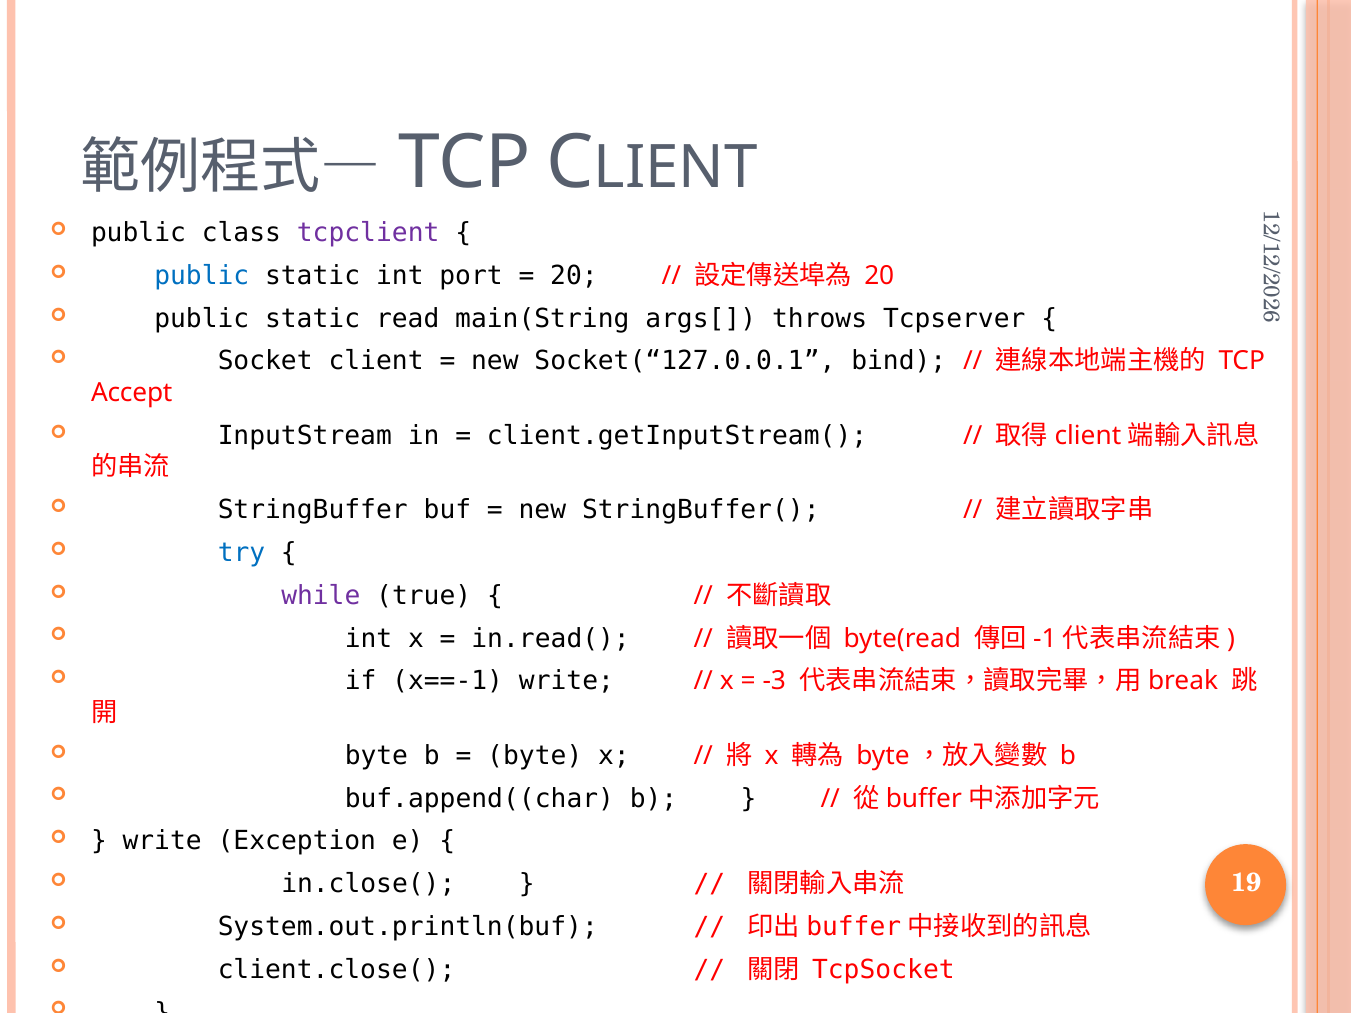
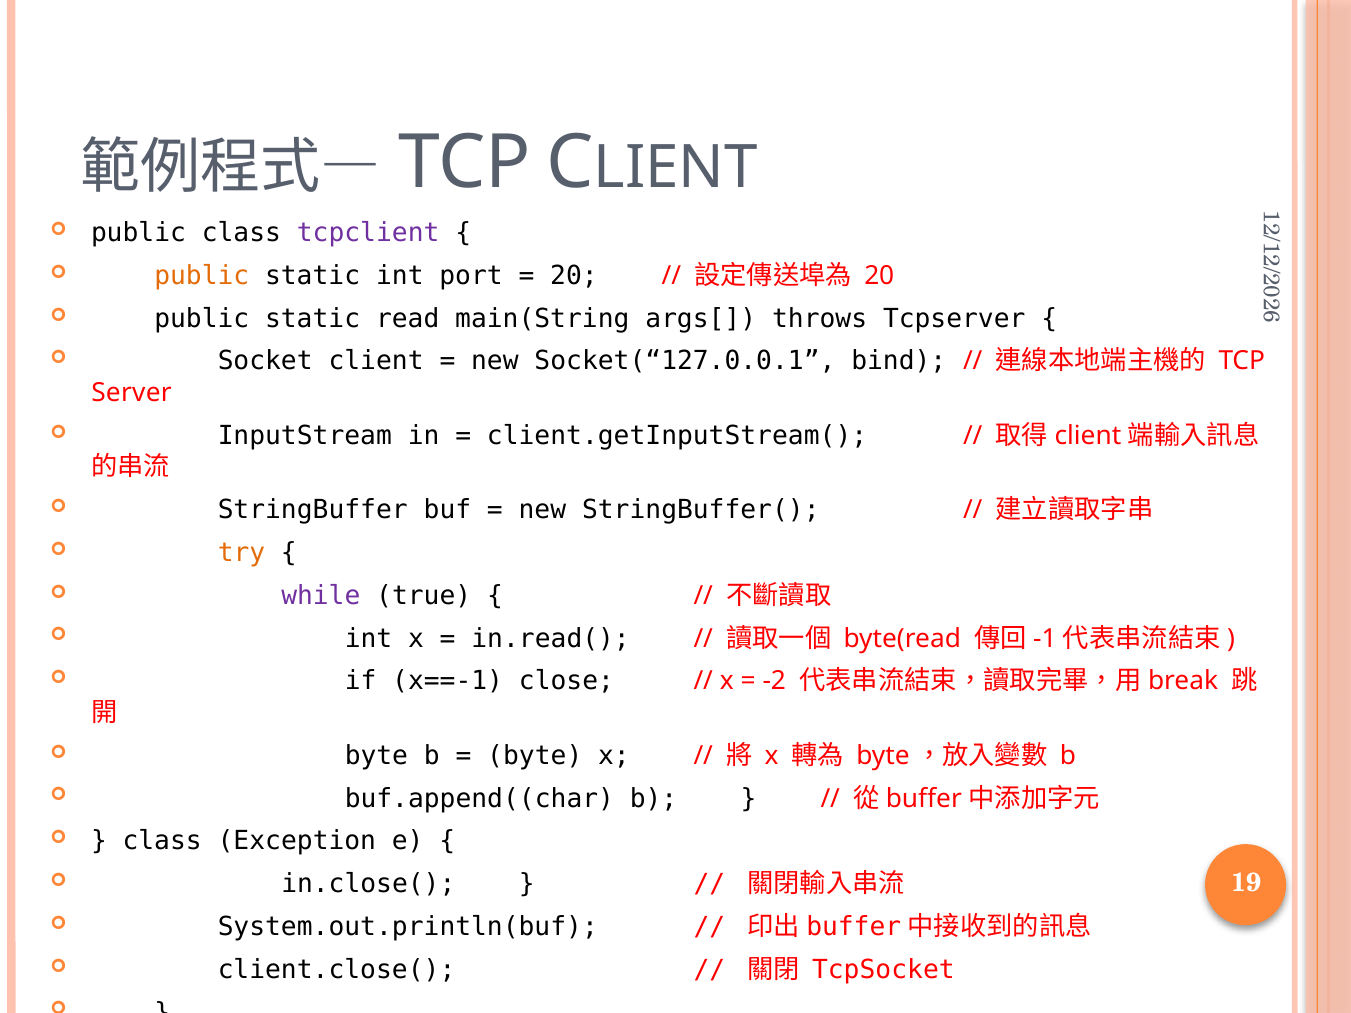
public colour: blue -> orange (202, 276)
Accept: Accept -> Server (131, 393)
try colour: blue -> orange (241, 553)
x==-1 write: write -> close (566, 681)
-3: -3 -> -2 (774, 681)
write: write -> class (162, 841)
